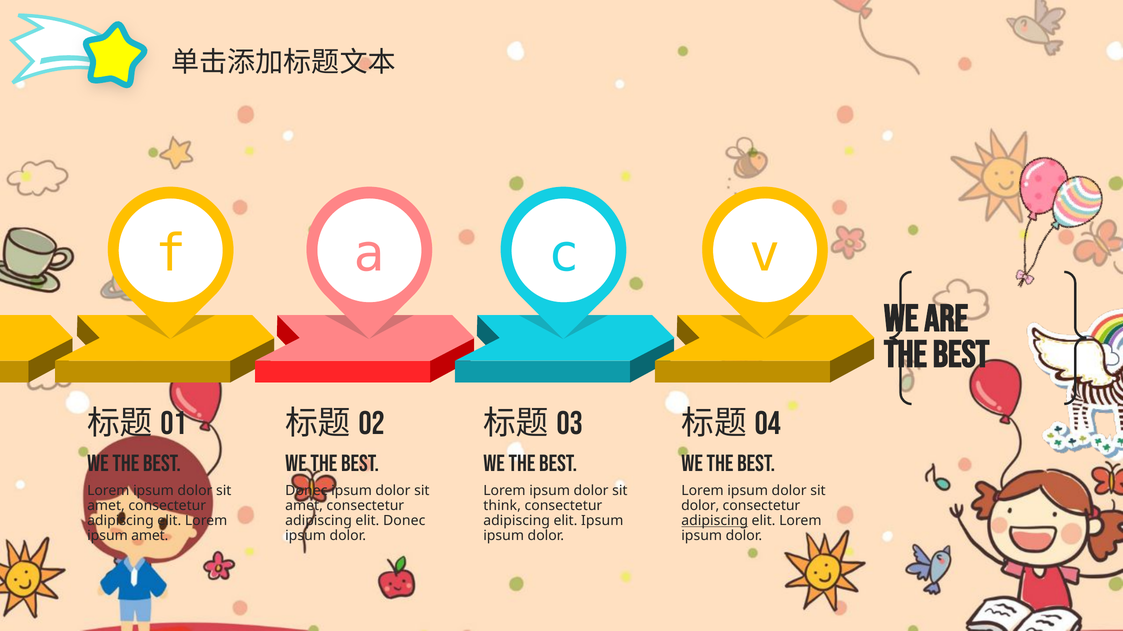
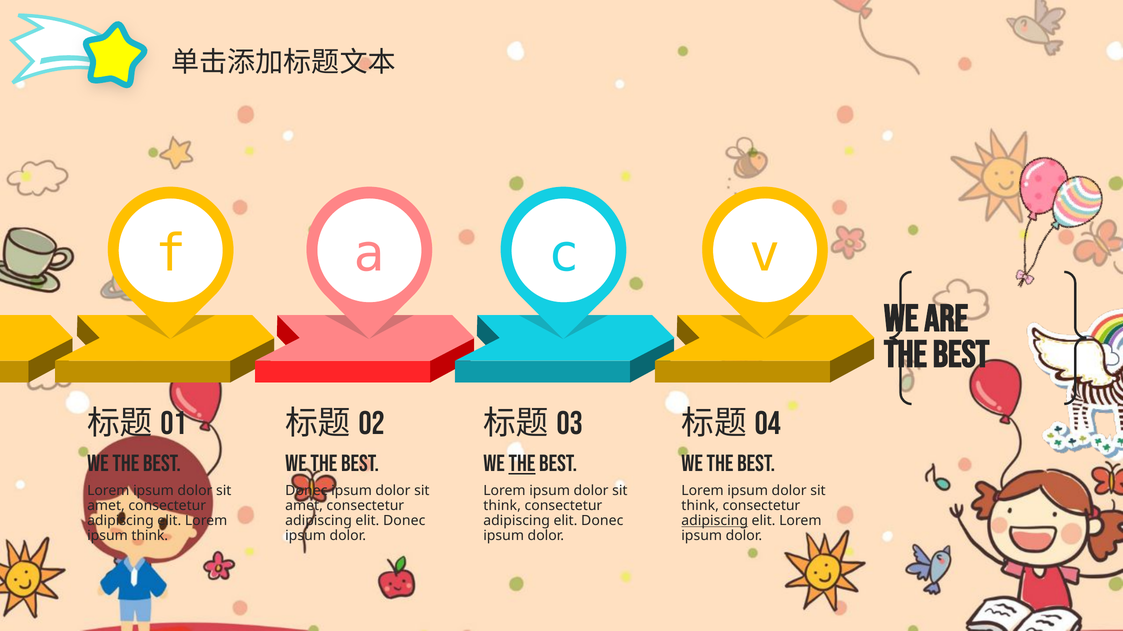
the underline: none -> present (522, 464)
dolor: dolor -> think (700, 506)
Ipsum: Ipsum -> Donec (602, 521)
ipsum amet: amet -> think (150, 536)
